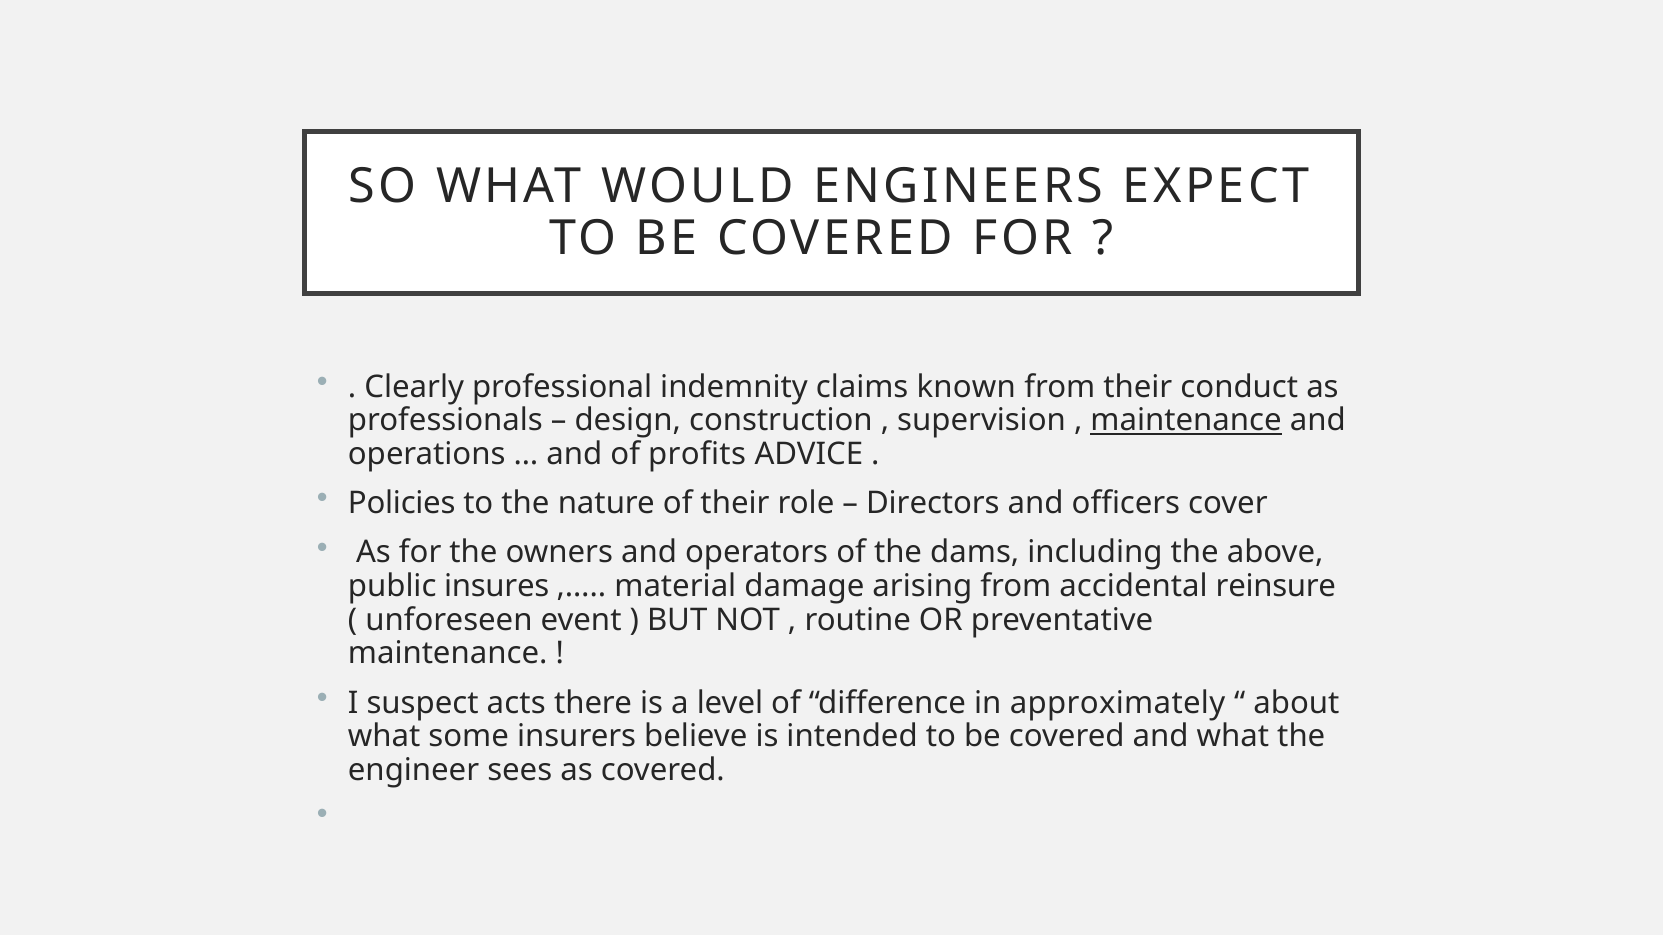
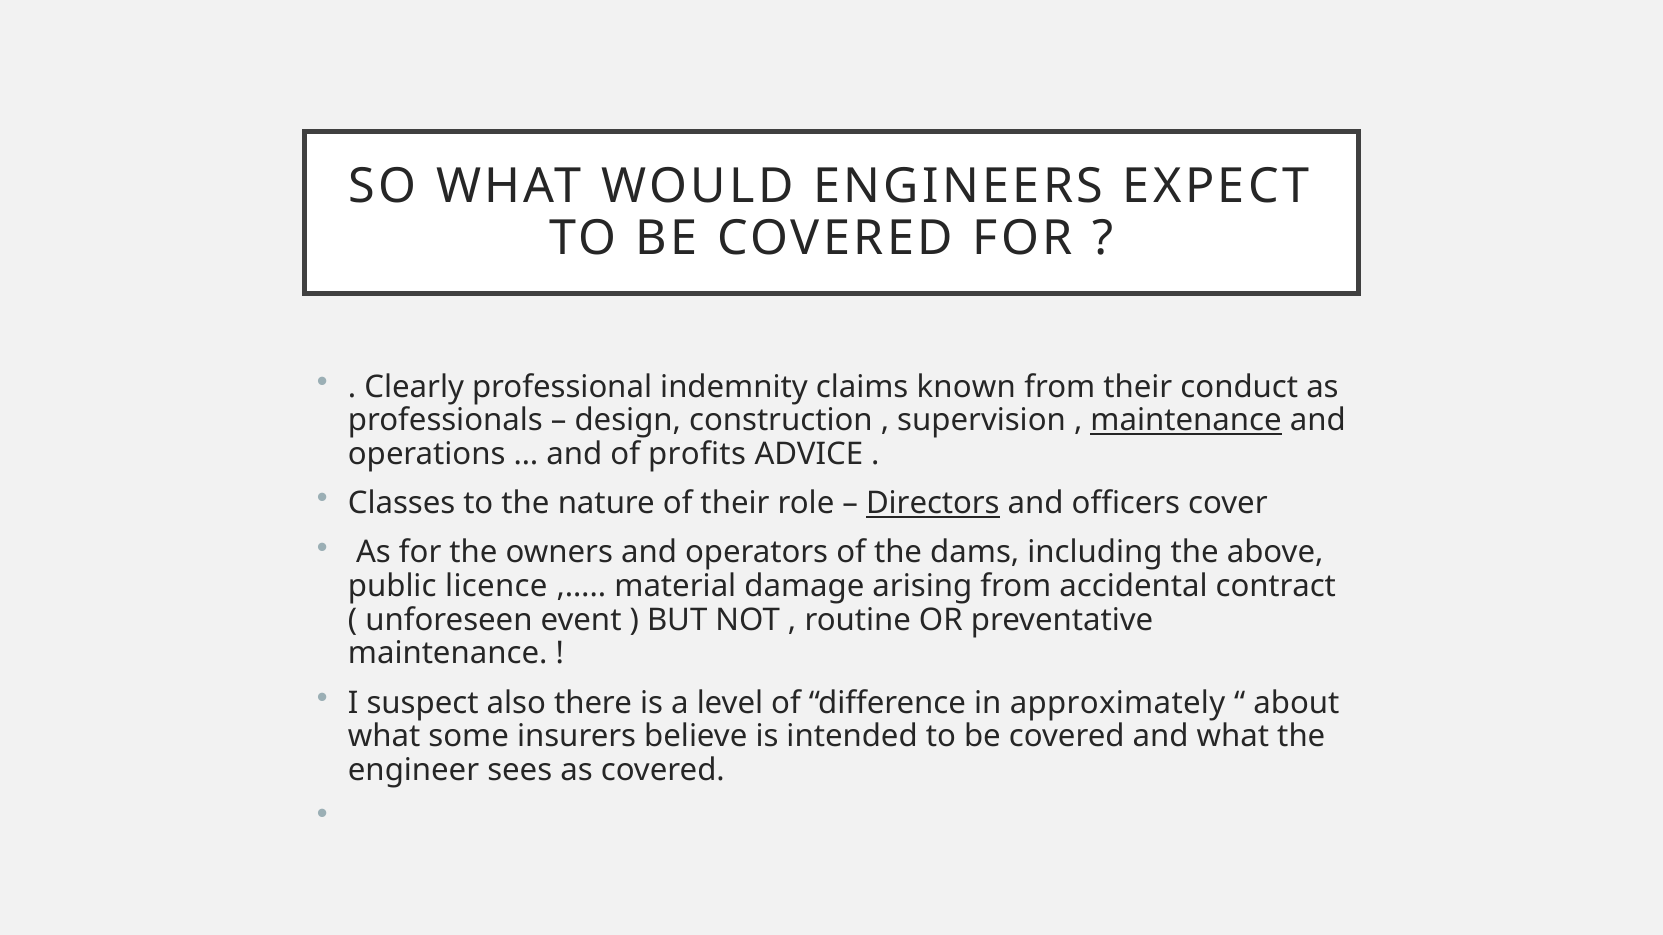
Policies: Policies -> Classes (402, 504)
Directors underline: none -> present (933, 504)
insures: insures -> licence (496, 587)
reinsure: reinsure -> contract (1276, 587)
acts: acts -> also (516, 703)
